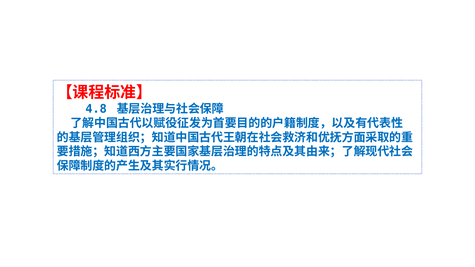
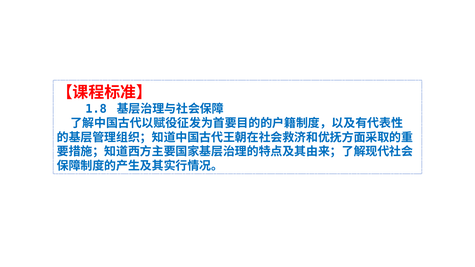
4.8: 4.8 -> 1.8 (96, 109)
